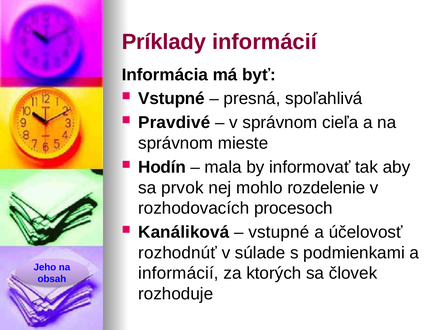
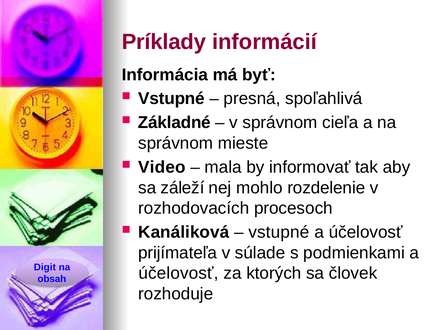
Pravdivé: Pravdivé -> Základné (174, 123)
Hodín: Hodín -> Video (162, 167)
prvok: prvok -> záleží (183, 188)
rozhodnúť: rozhodnúť -> prijímateľa (178, 253)
Jeho: Jeho -> Digit (45, 267)
informácií: informácií -> účelovosť (178, 273)
